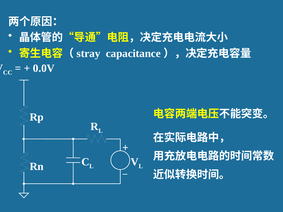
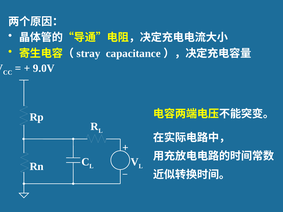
0.0V: 0.0V -> 9.0V (44, 68)
